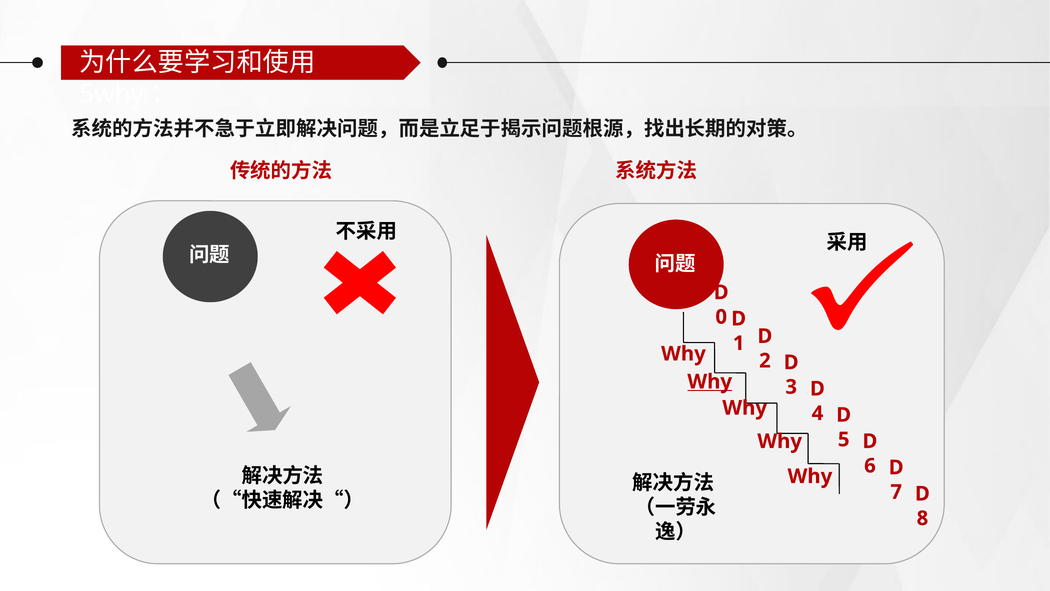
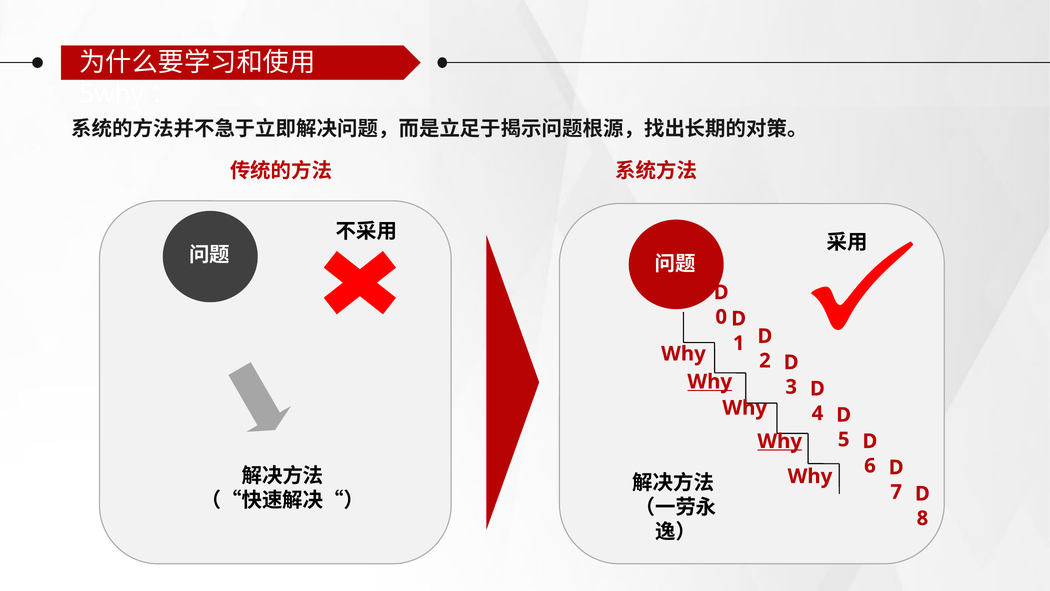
Why underline: none -> present (780, 441)
